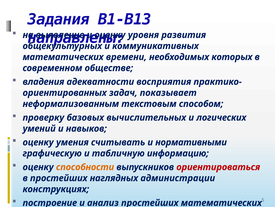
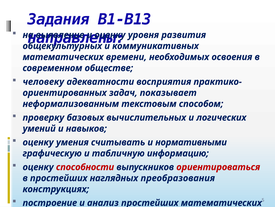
которых: которых -> освоения (232, 57)
владения: владения -> человеку (43, 81)
способности colour: orange -> red (85, 167)
администрации: администрации -> преобразования (178, 178)
